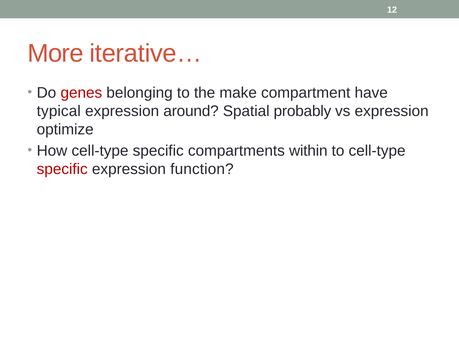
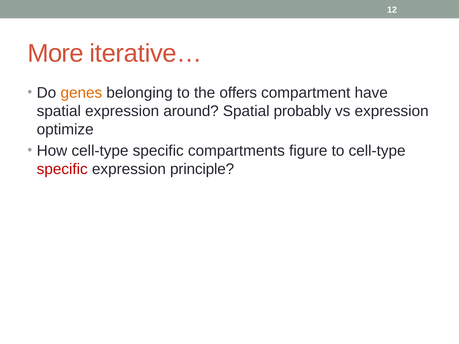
genes colour: red -> orange (81, 93)
make: make -> offers (238, 93)
typical: typical -> spatial (59, 111)
within: within -> figure (308, 151)
function: function -> principle (202, 169)
